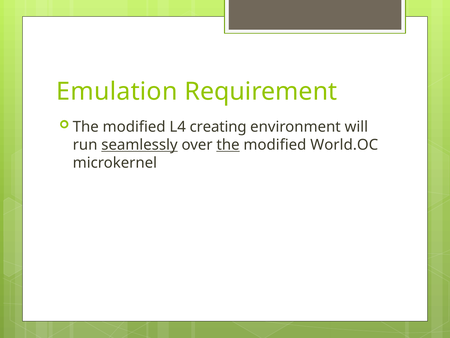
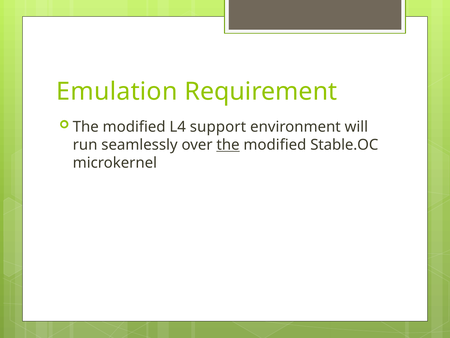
creating: creating -> support (218, 127)
seamlessly underline: present -> none (139, 145)
World.OC: World.OC -> Stable.OC (344, 145)
